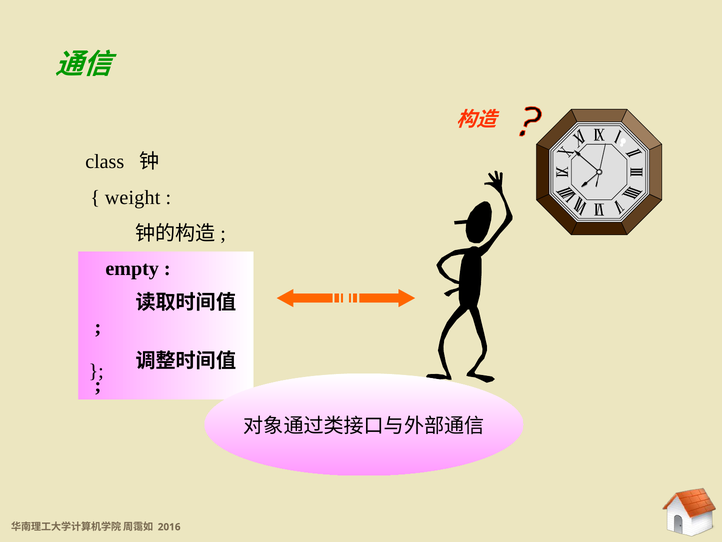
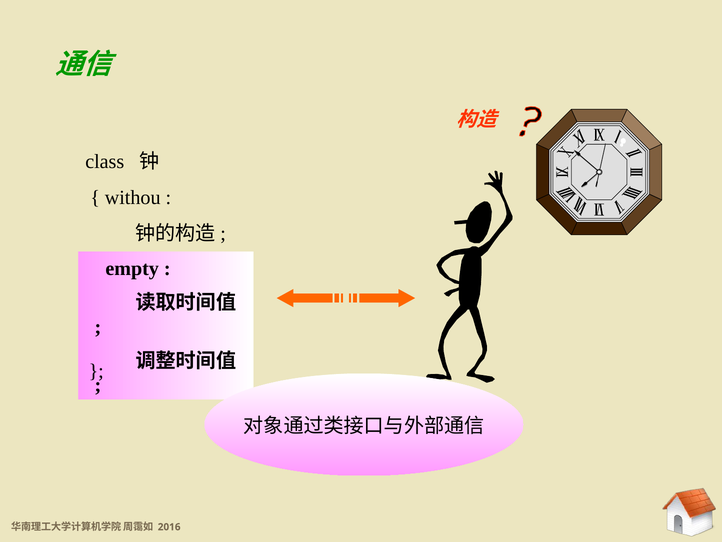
weight: weight -> withou (133, 198)
